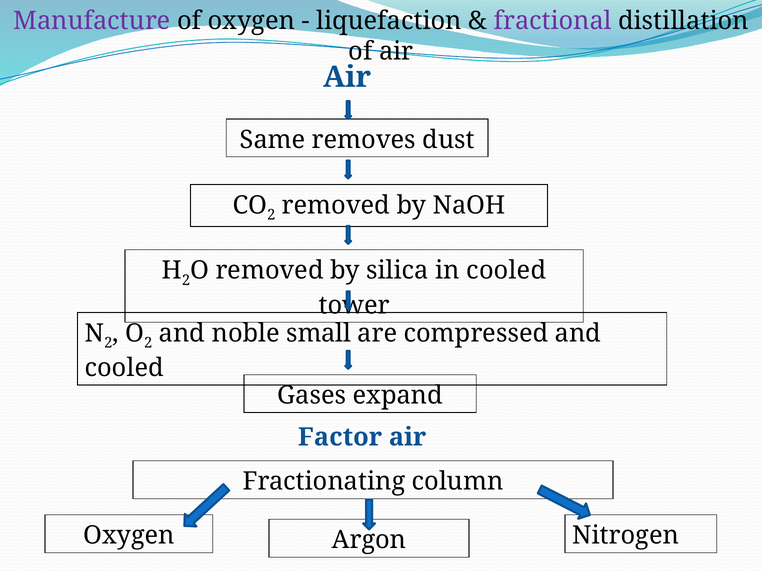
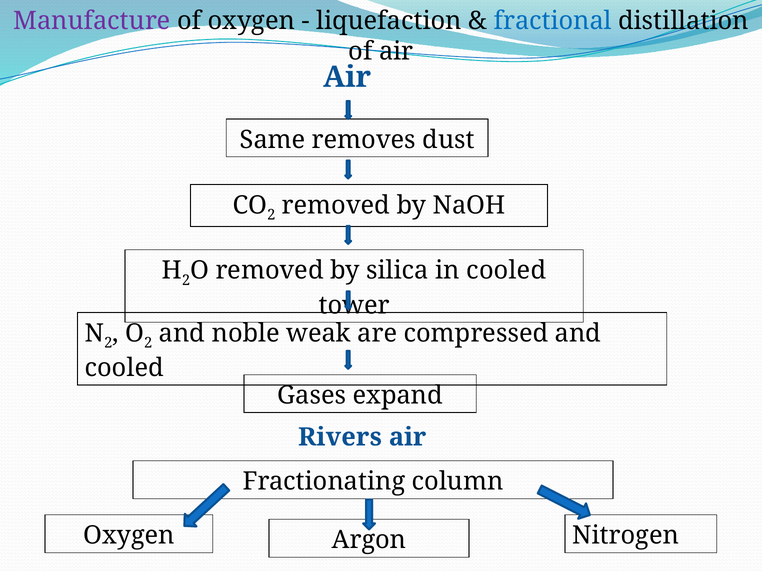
fractional colour: purple -> blue (553, 21)
small: small -> weak (319, 333)
Factor: Factor -> Rivers (340, 437)
